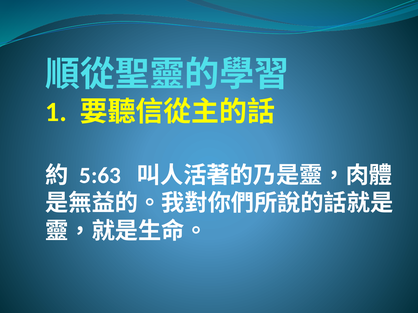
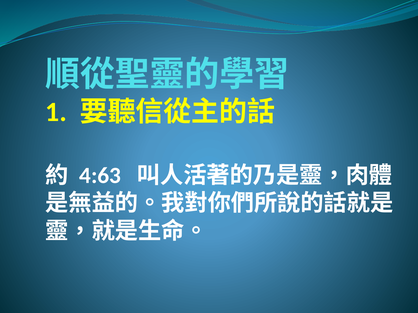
5:63: 5:63 -> 4:63 (100, 176)
